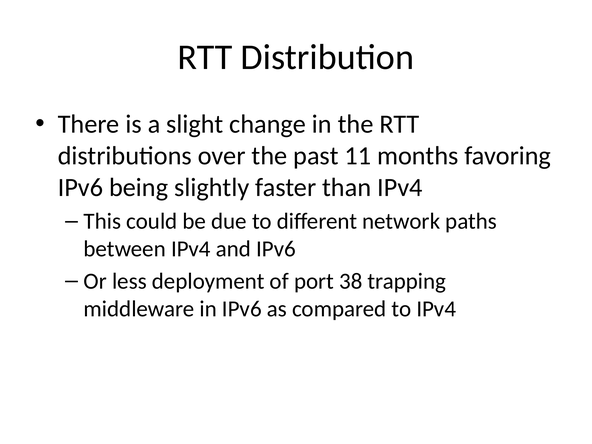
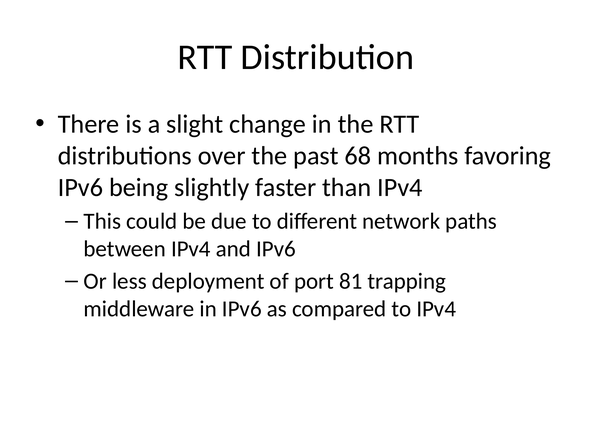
11: 11 -> 68 (358, 156)
38: 38 -> 81 (351, 281)
